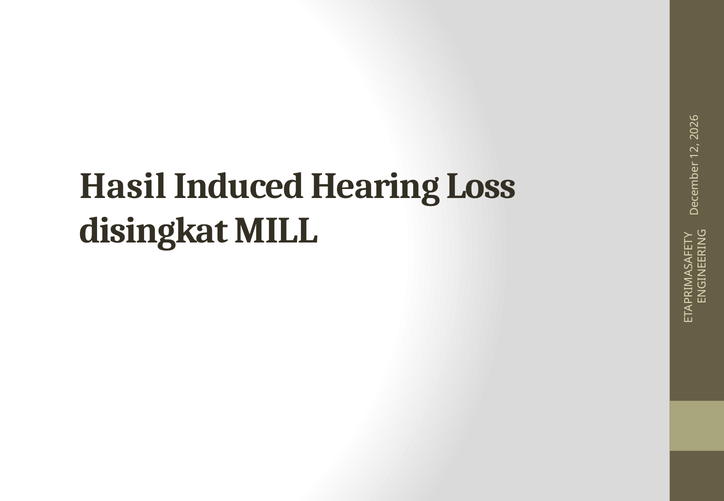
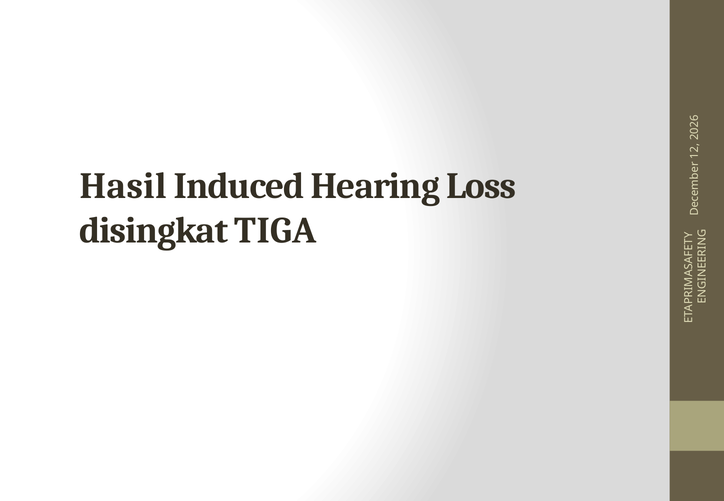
MILL: MILL -> TIGA (276, 231)
